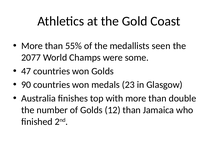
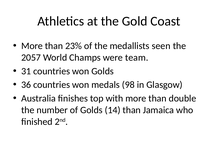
55%: 55% -> 23% (74, 46)
2077: 2077 -> 2057 (31, 57)
some: some -> team (137, 57)
47: 47 -> 31 (26, 71)
90: 90 -> 36 (26, 85)
23: 23 -> 98 (128, 85)
12: 12 -> 14 (113, 110)
